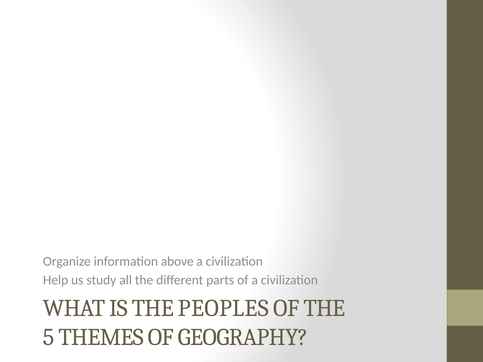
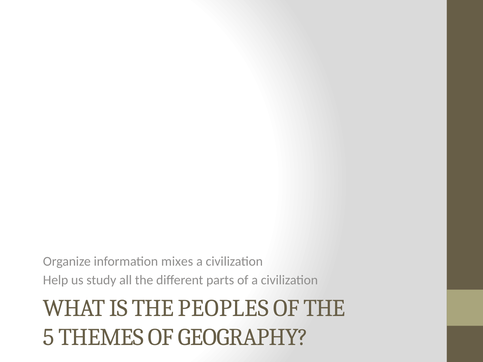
above: above -> mixes (177, 261)
